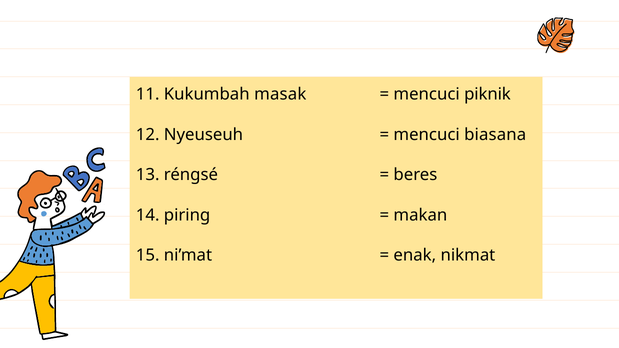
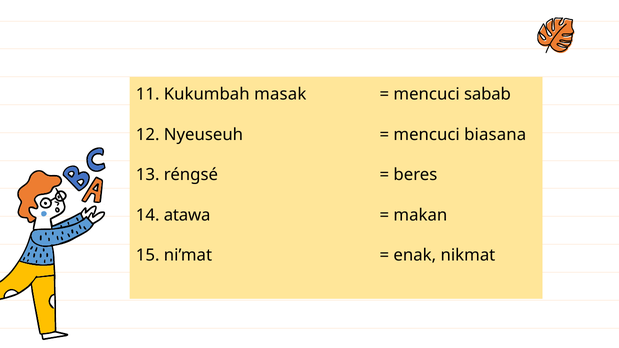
piknik: piknik -> sabab (487, 94)
piring: piring -> atawa (187, 215)
